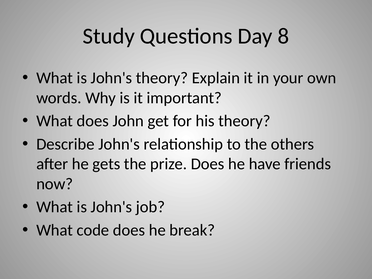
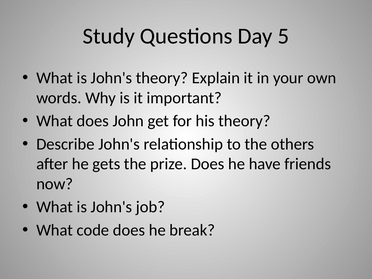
8: 8 -> 5 (283, 36)
